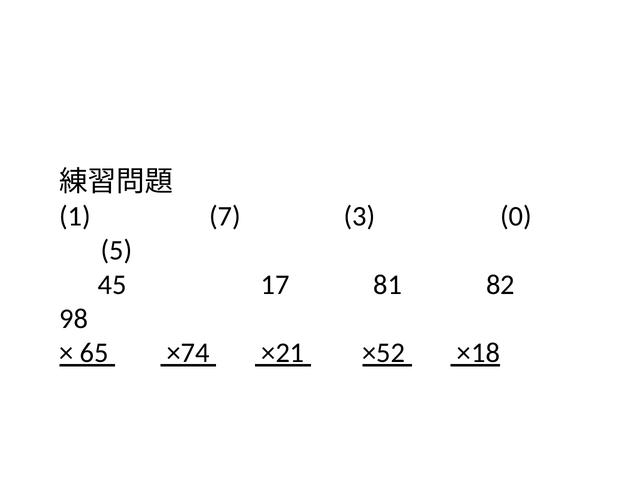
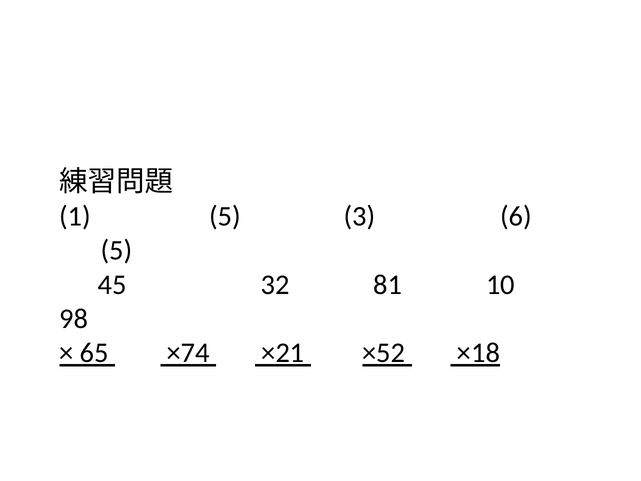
1 7: 7 -> 5 (225, 216)
0: 0 -> 6 (516, 216)
17: 17 -> 32 (275, 284)
82: 82 -> 10 (500, 284)
